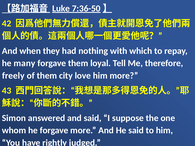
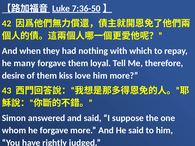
freely: freely -> desire (13, 76)
city: city -> kiss (66, 76)
